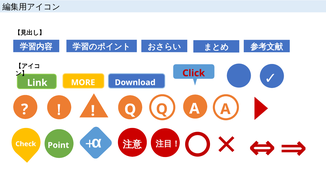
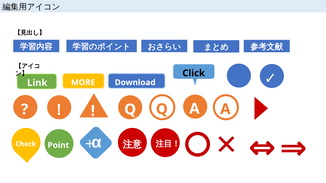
Click colour: red -> black (194, 73)
